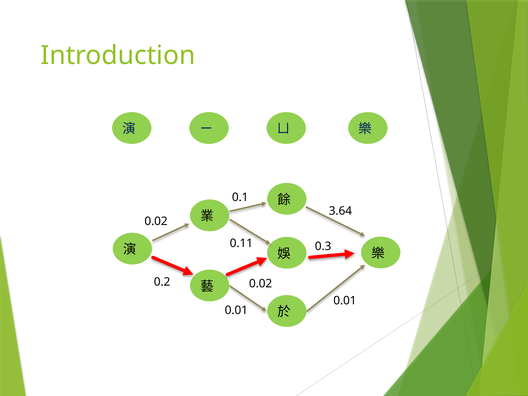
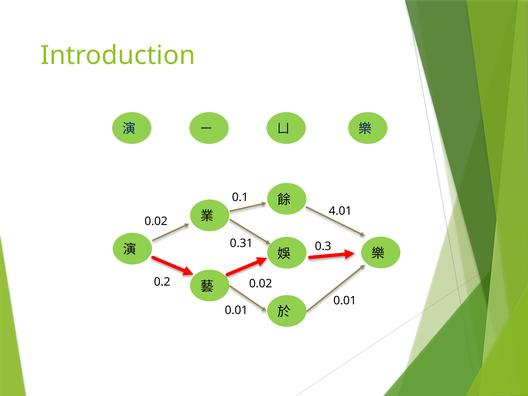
3.64: 3.64 -> 4.01 (340, 211)
0.11: 0.11 -> 0.31 (241, 243)
